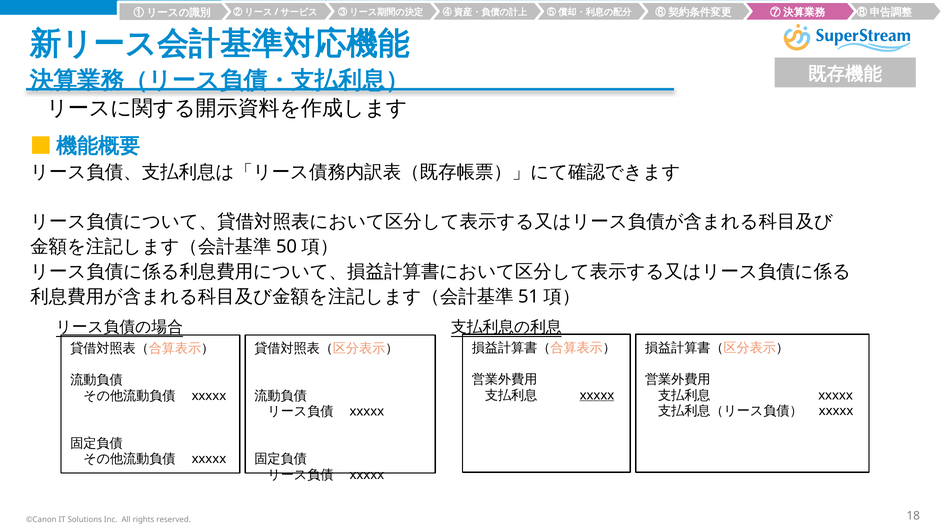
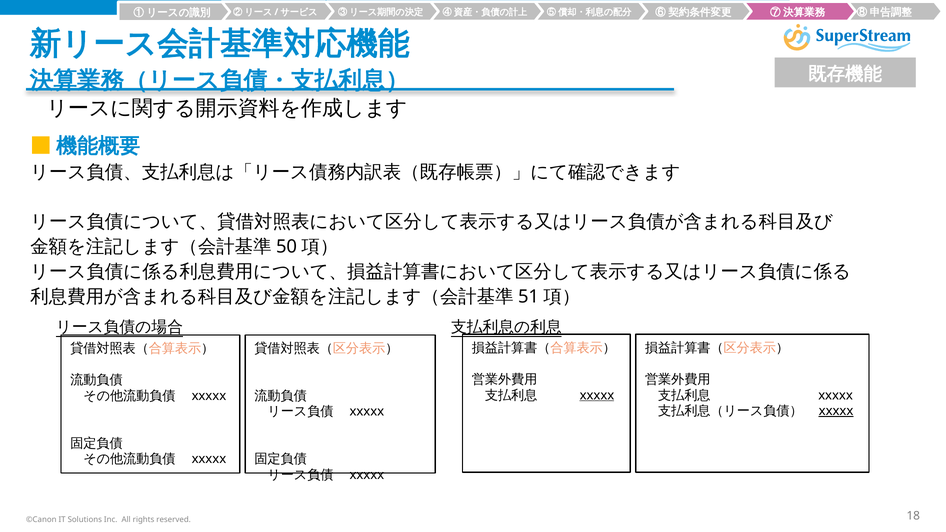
xxxxx underline: none -> present (836, 411)
